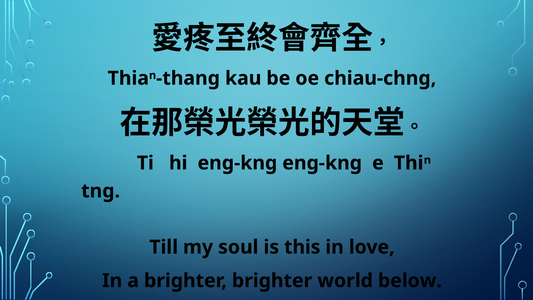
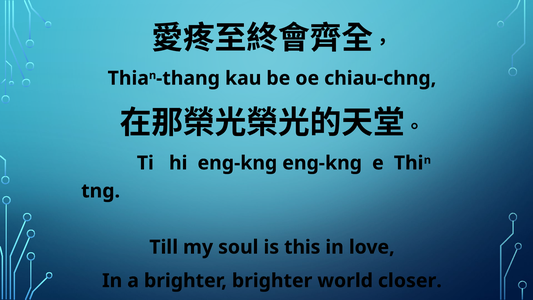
below: below -> closer (410, 281)
